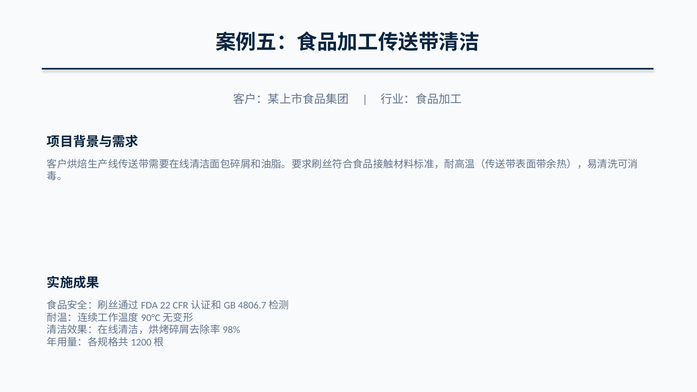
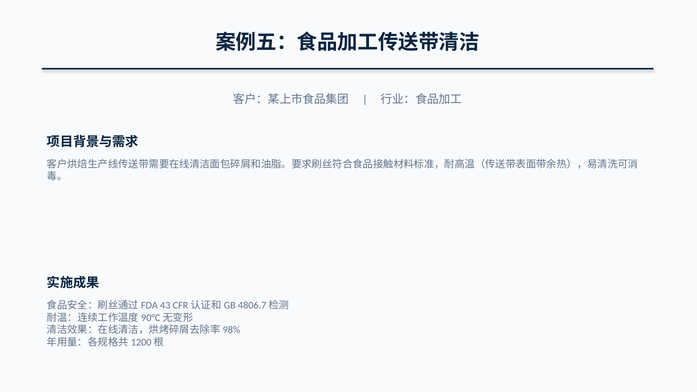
22: 22 -> 43 (165, 306)
